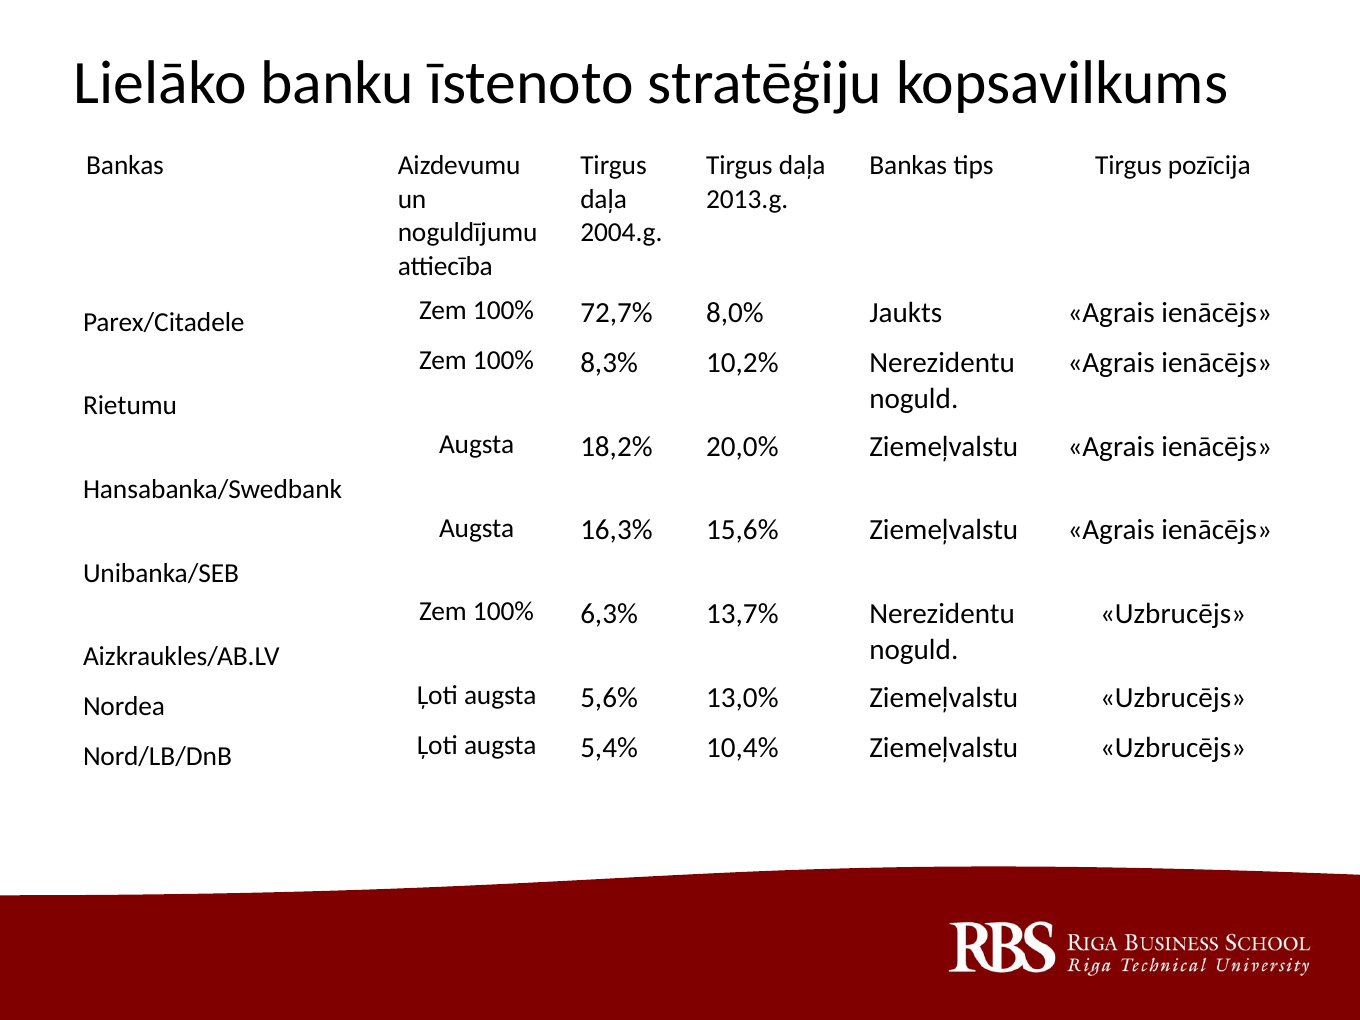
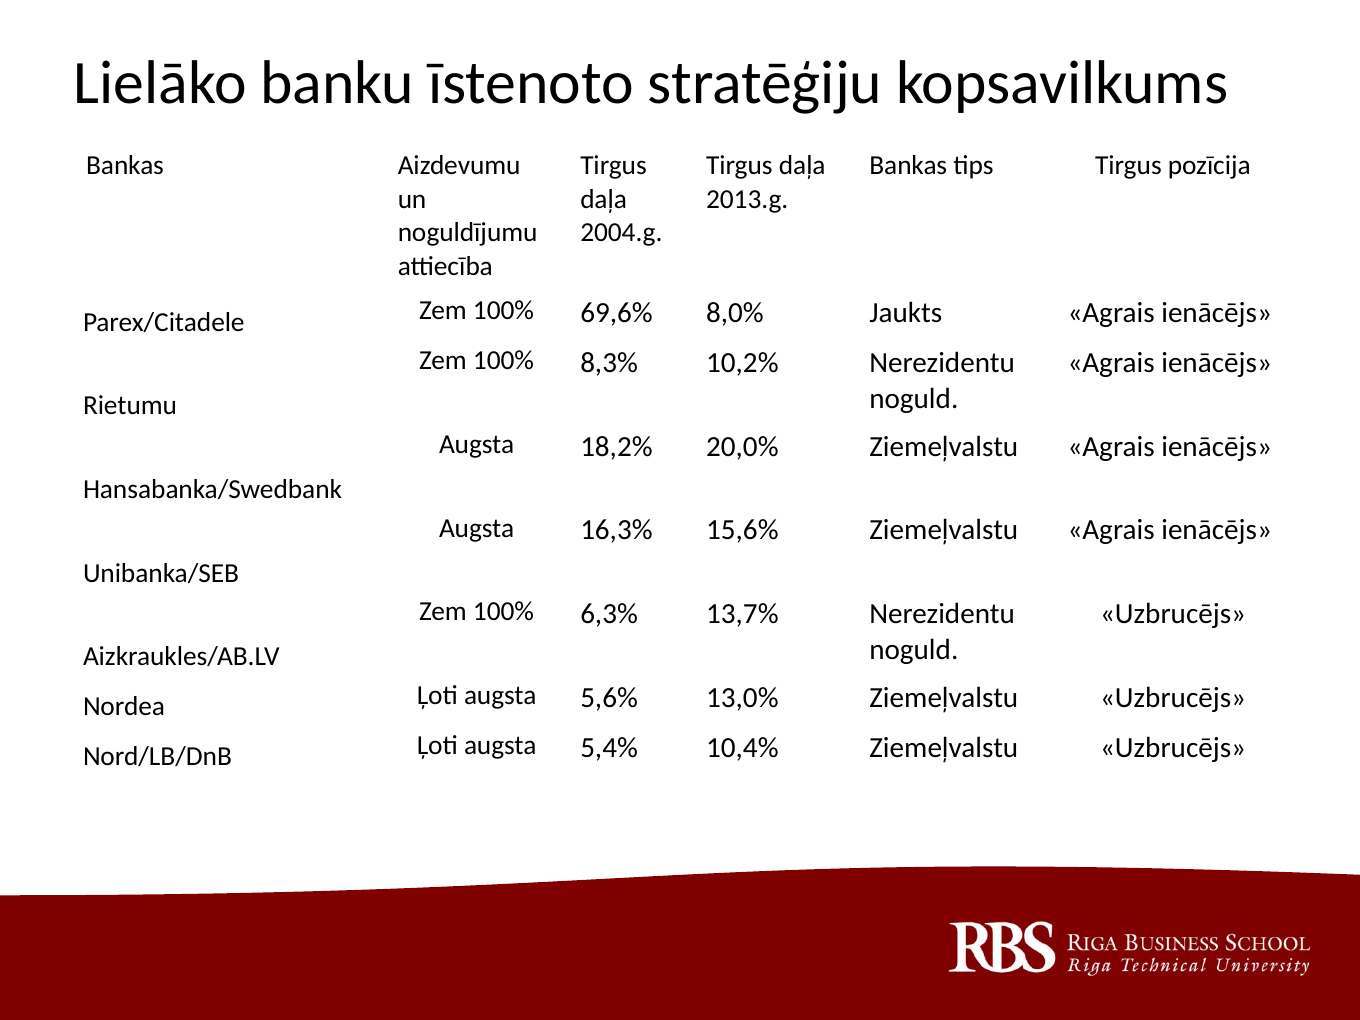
72,7%: 72,7% -> 69,6% (616, 313)
